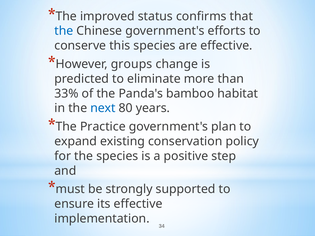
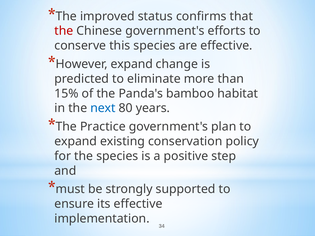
the colour: blue -> red (64, 31)
However groups: groups -> expand (132, 64)
33%: 33% -> 15% (67, 94)
